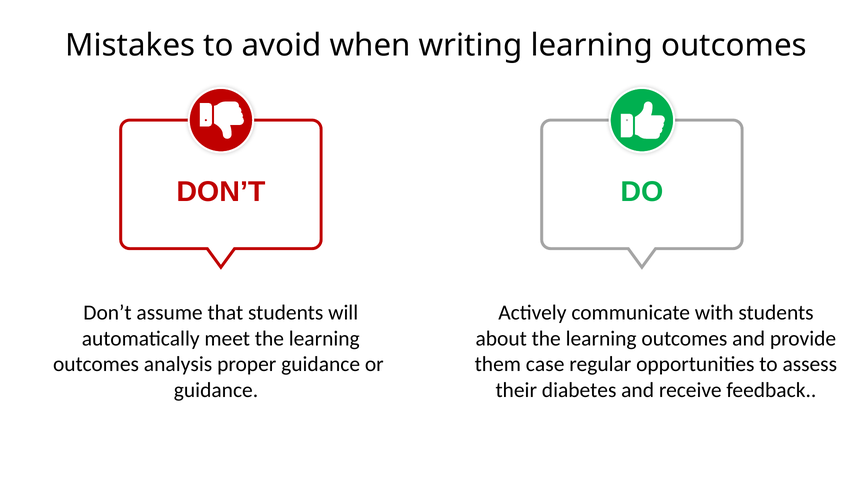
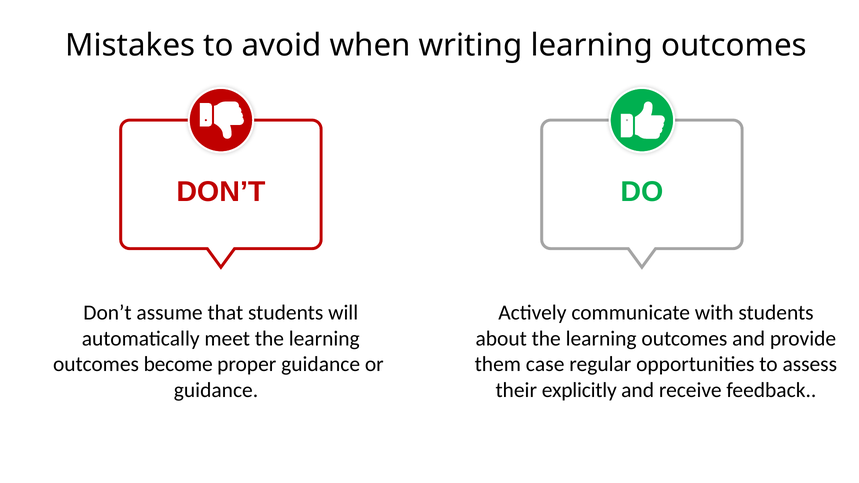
analysis: analysis -> become (178, 364)
diabetes: diabetes -> explicitly (579, 390)
